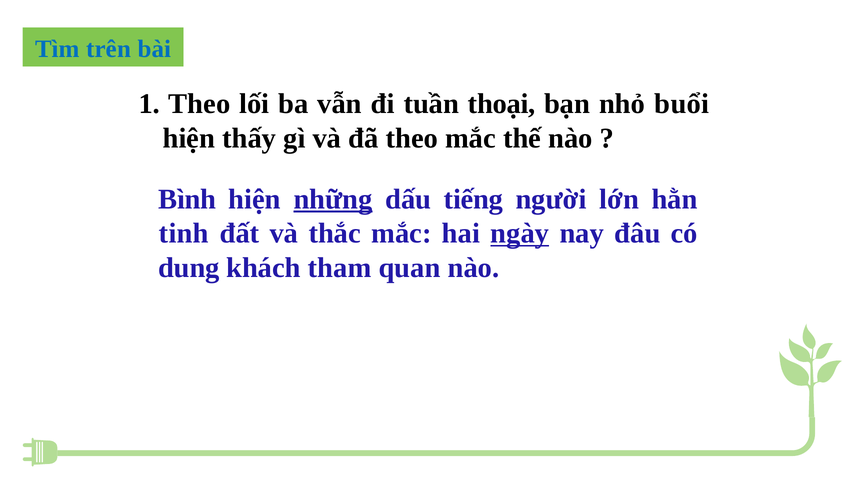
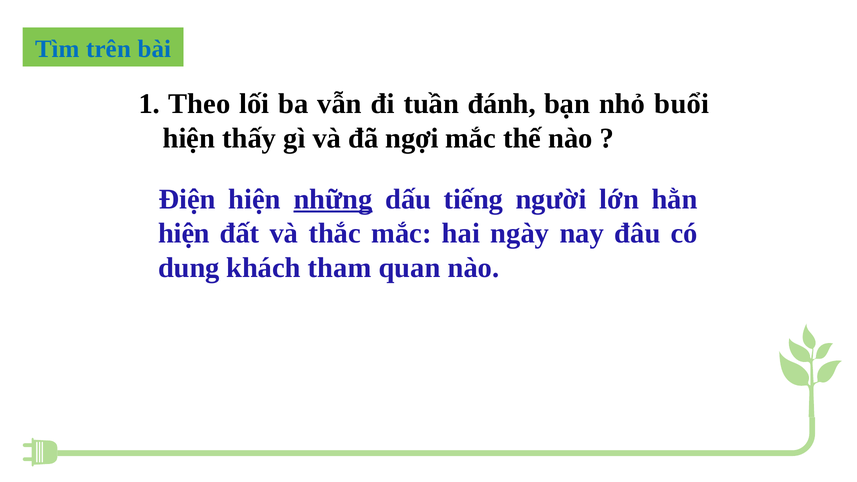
thoại: thoại -> đánh (502, 104)
đã theo: theo -> ngợi (412, 138)
Bình: Bình -> Điện (187, 199)
tinh: tinh -> hiện (184, 234)
ngày underline: present -> none (520, 234)
